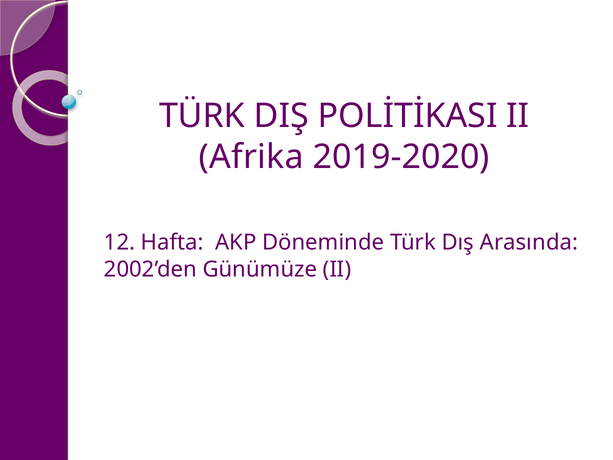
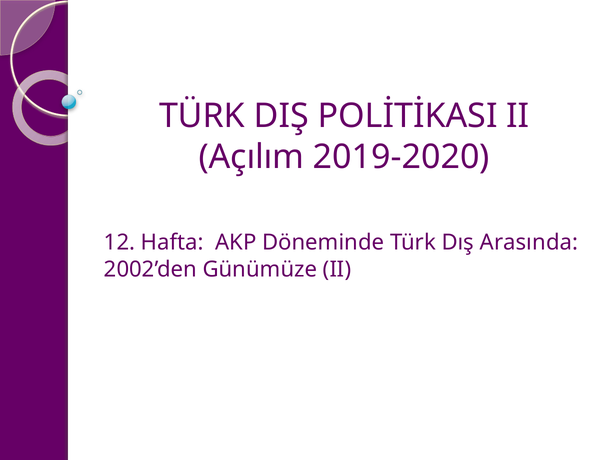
Afrika: Afrika -> Açılım (252, 157)
